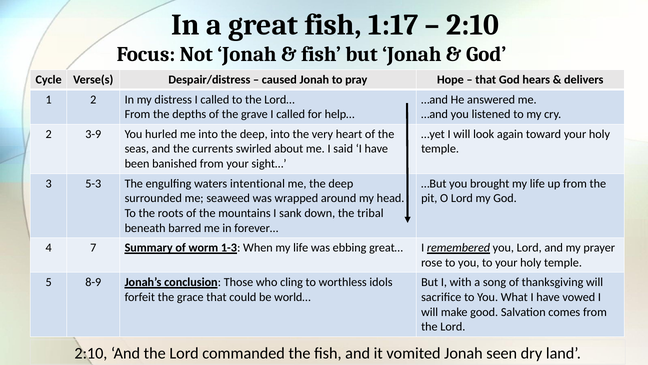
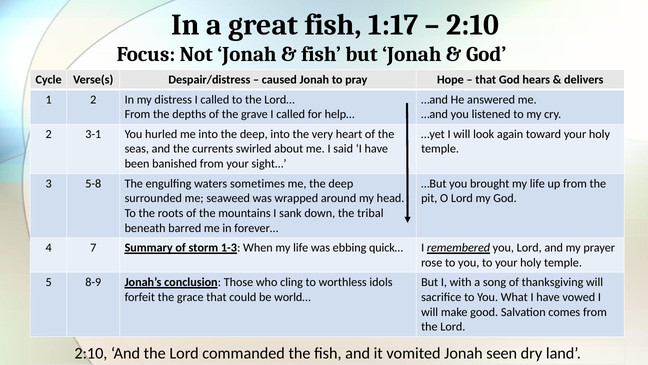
3-9: 3-9 -> 3-1 (93, 134)
5-3: 5-3 -> 5-8 (93, 183)
intentional: intentional -> sometimes (257, 183)
worm: worm -> storm (203, 248)
great…: great… -> quick… (386, 248)
